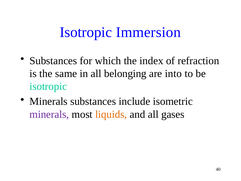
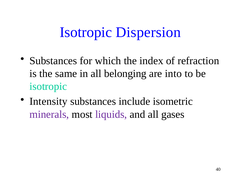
Immersion: Immersion -> Dispersion (148, 32)
Minerals: Minerals -> Intensity (49, 101)
liquids colour: orange -> purple (111, 114)
